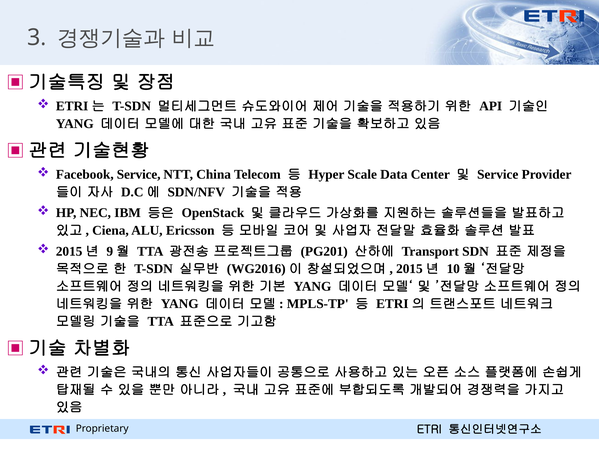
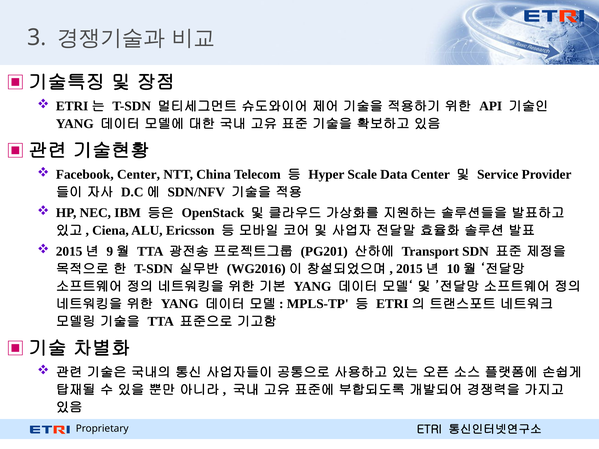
Facebook Service: Service -> Center (139, 175)
